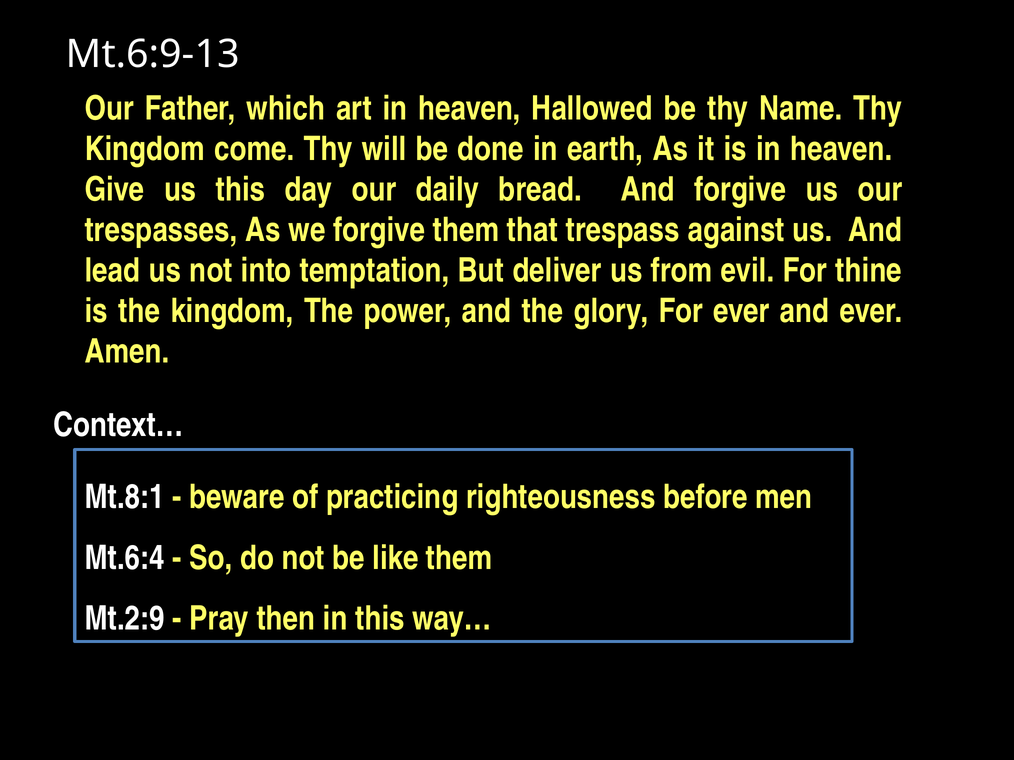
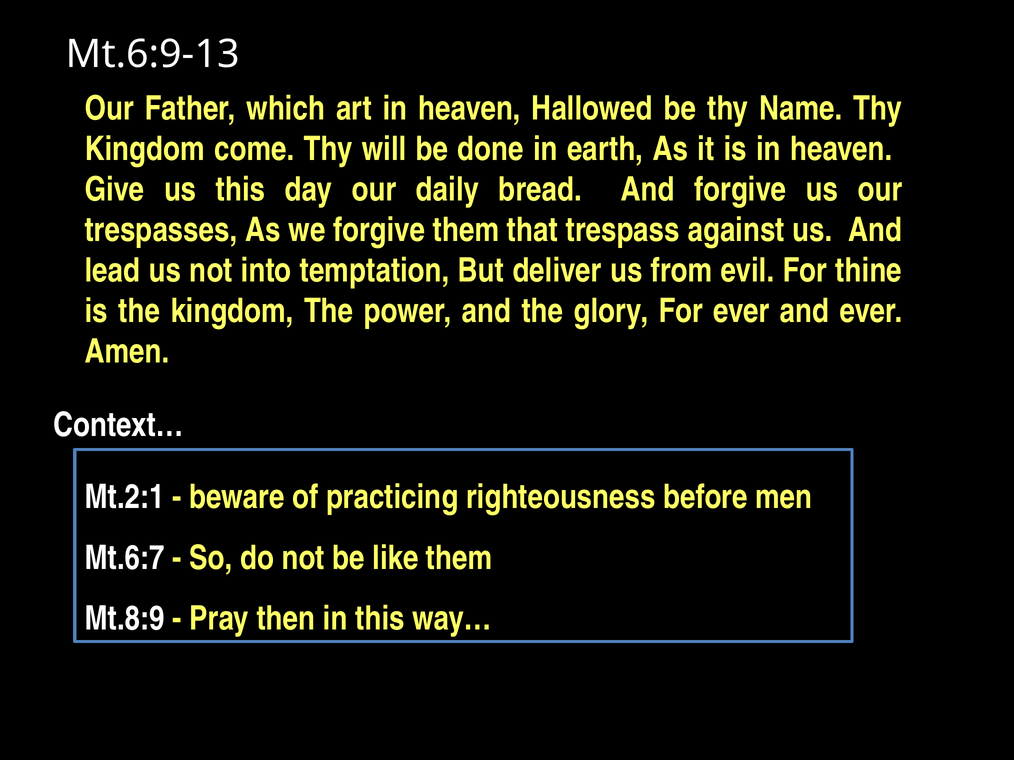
Mt.8:1: Mt.8:1 -> Mt.2:1 (125, 498)
Mt.6:4: Mt.6:4 -> Mt.6:7 (125, 558)
Mt.2:9: Mt.2:9 -> Mt.8:9 (125, 619)
